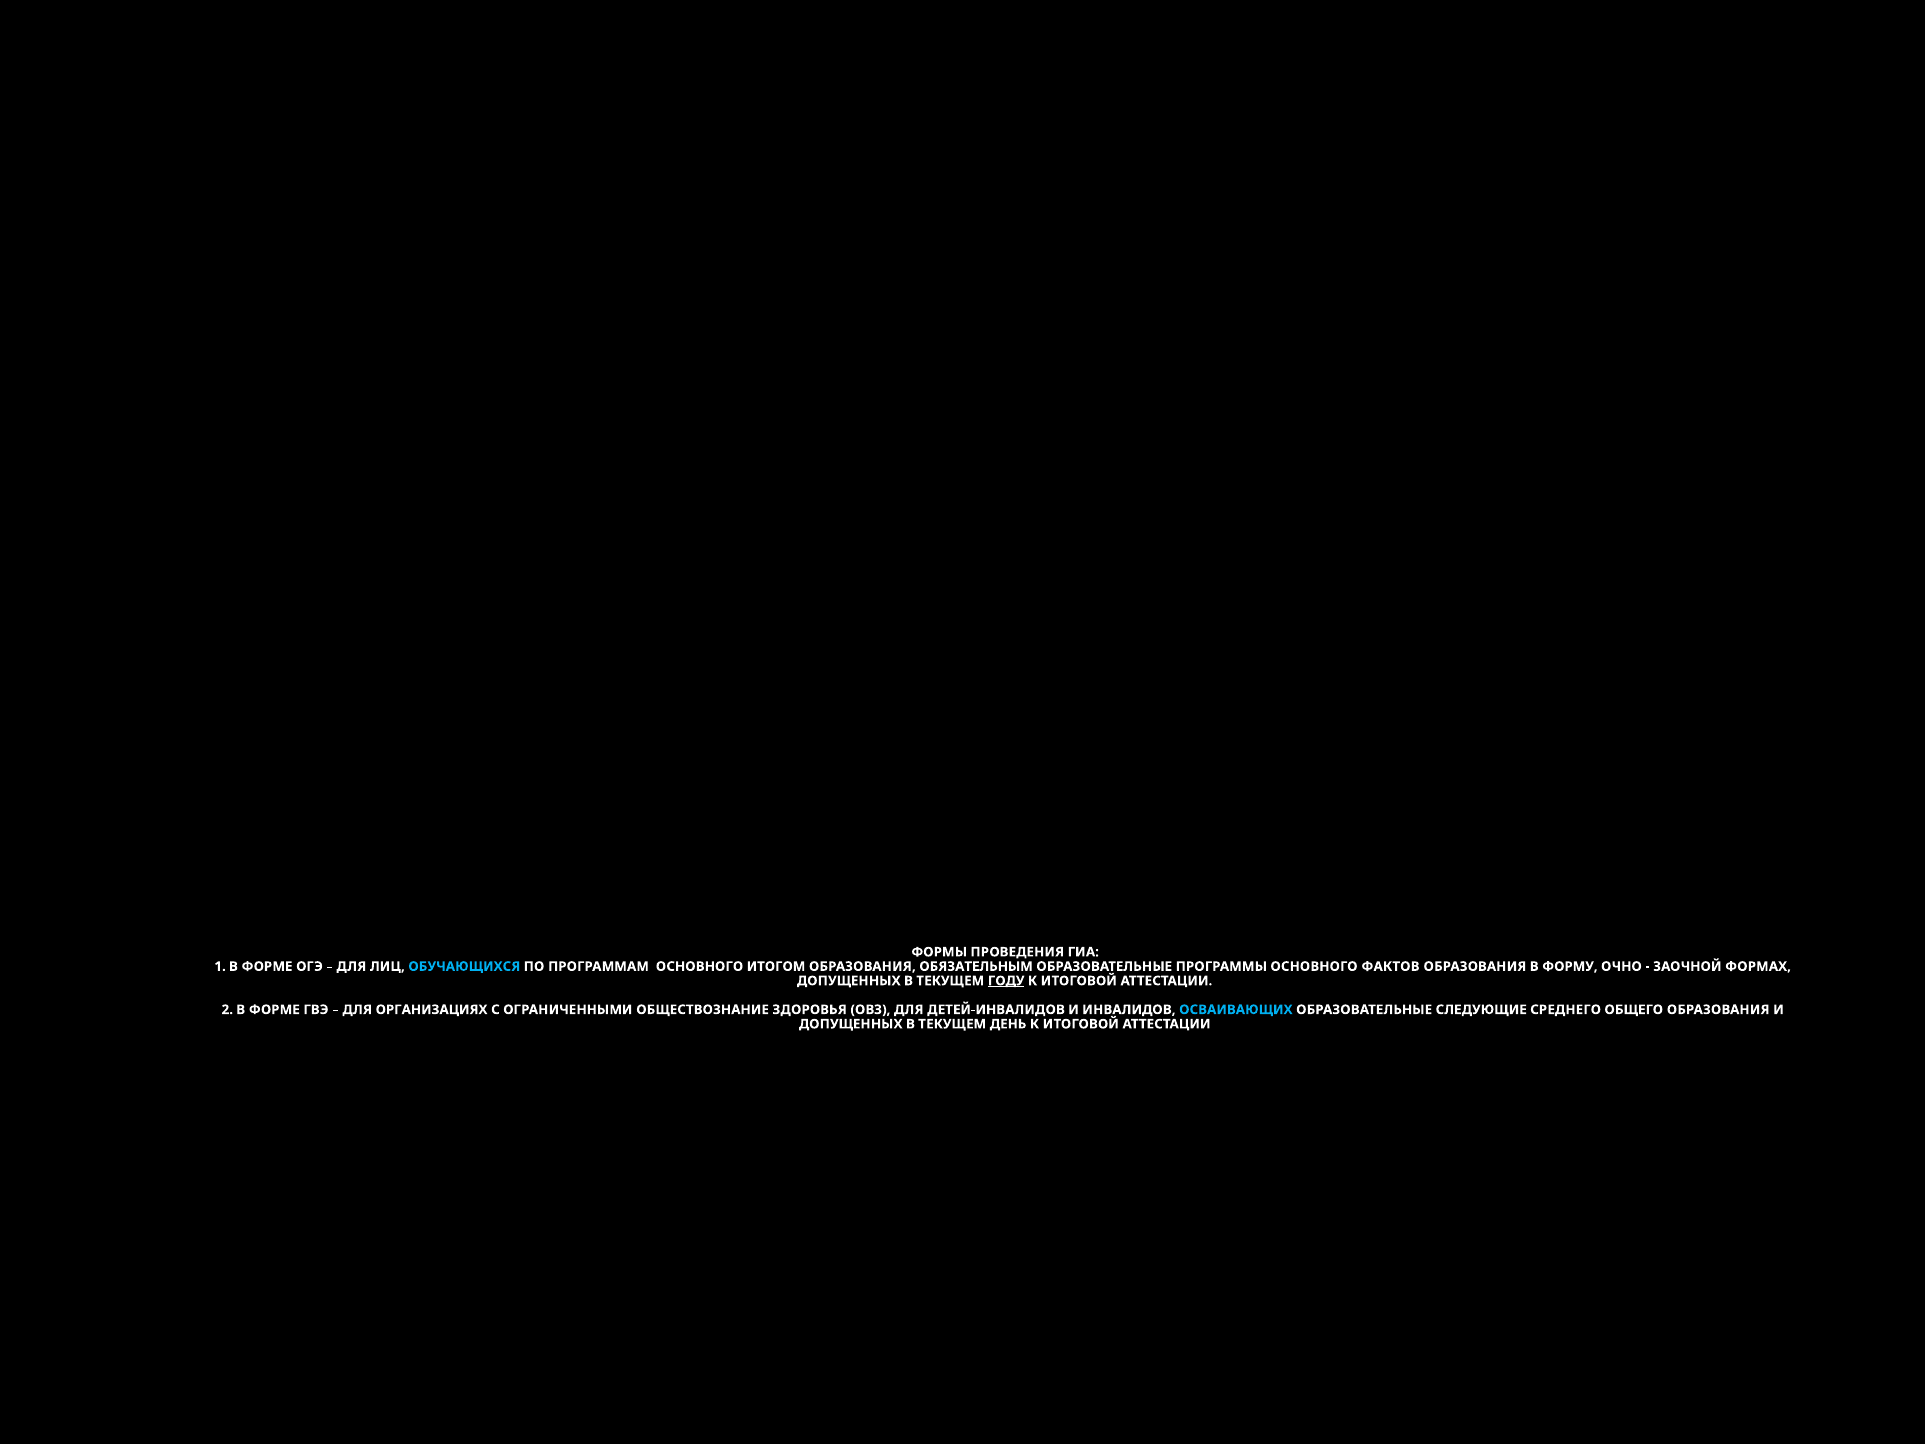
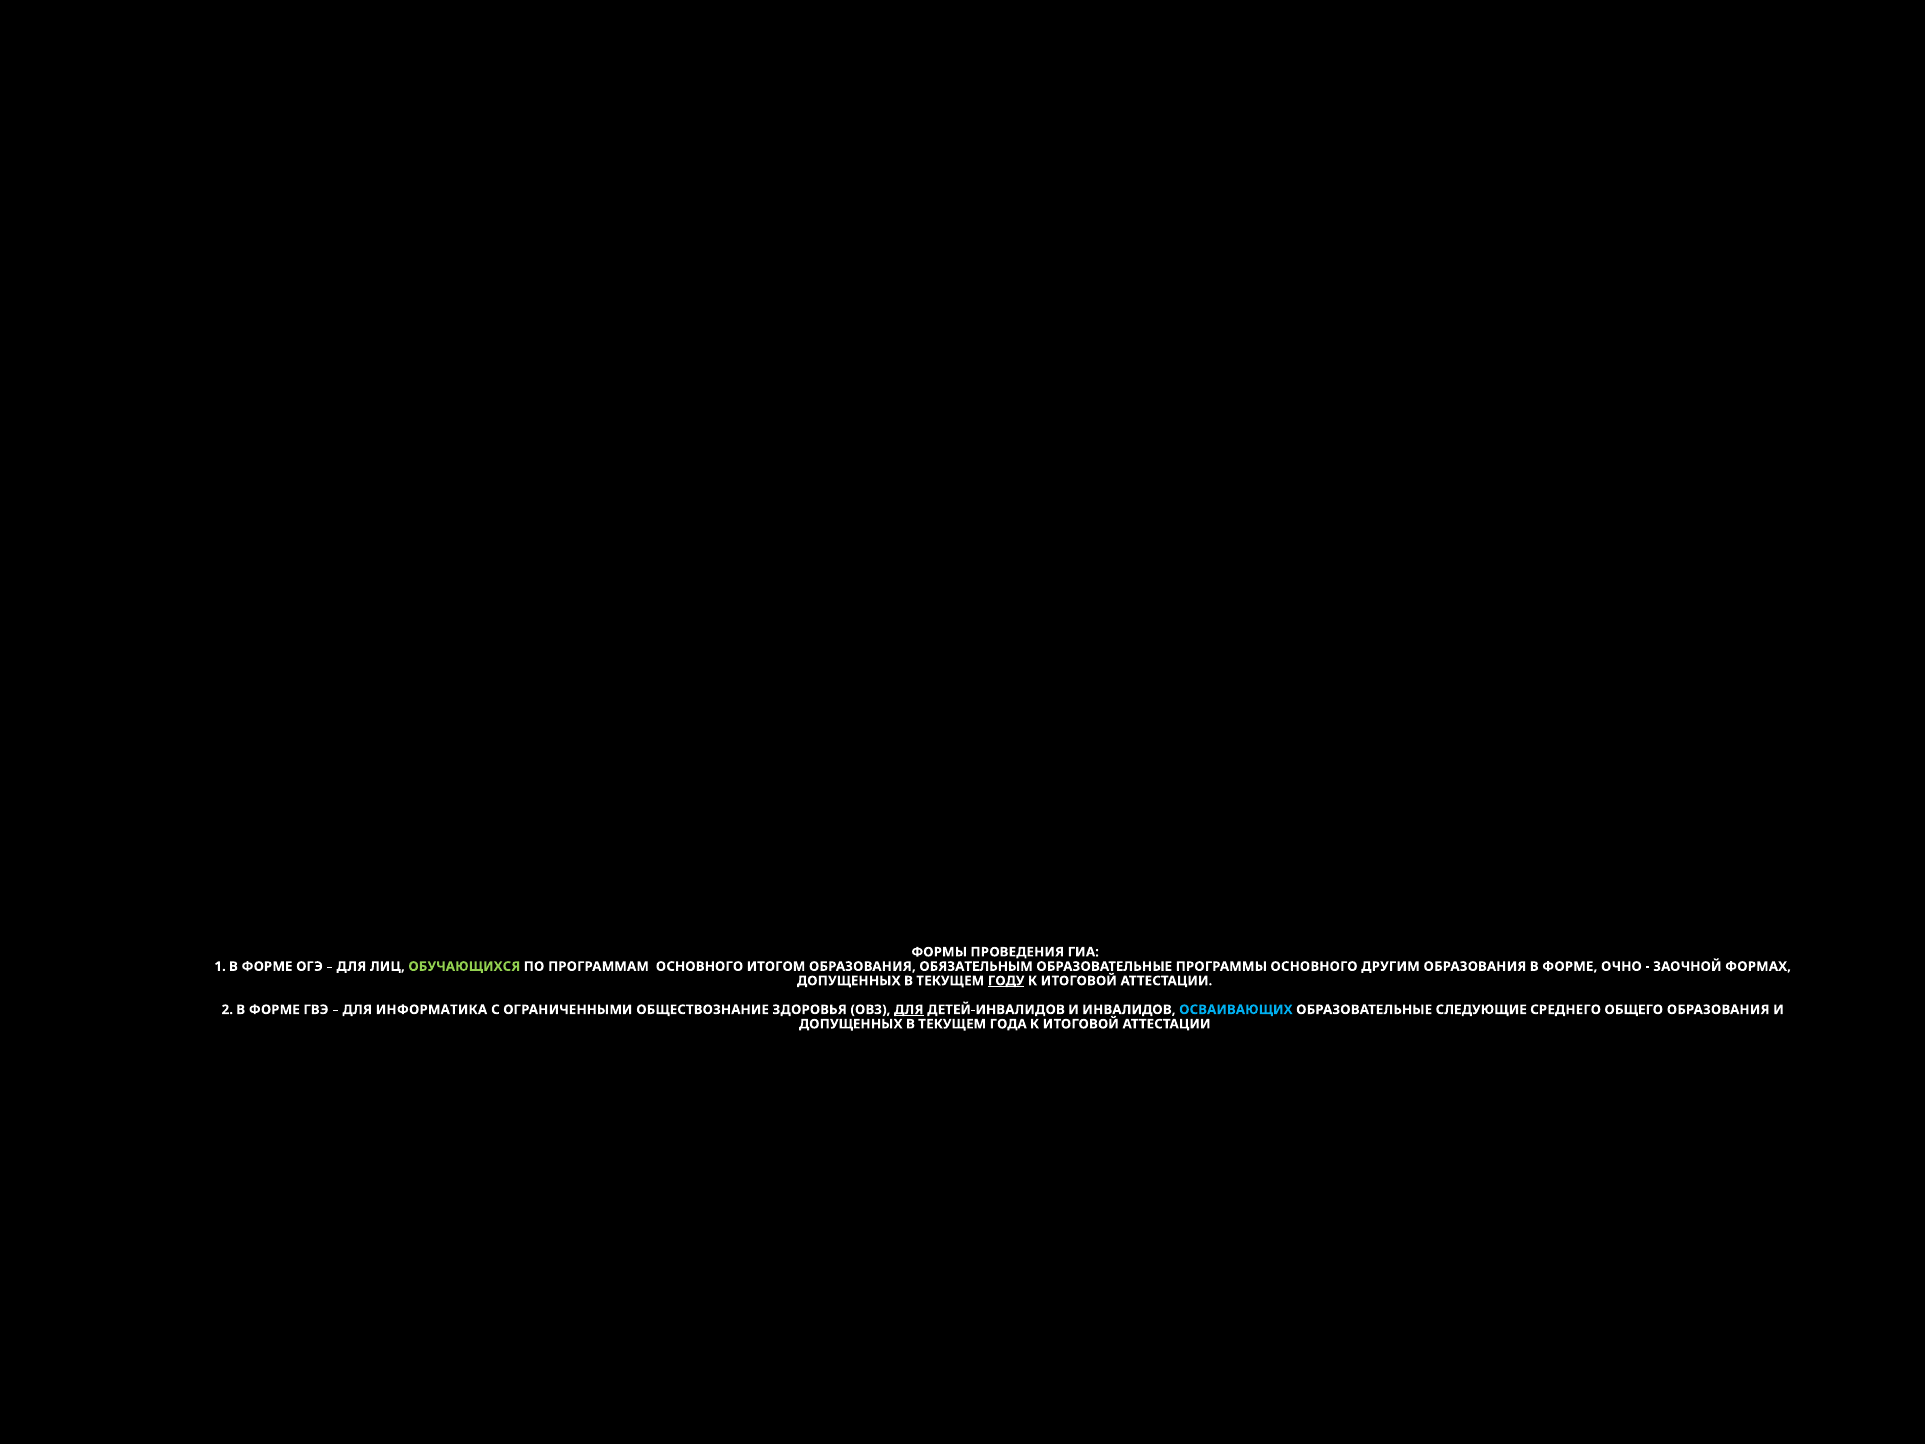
ОБУЧАЮЩИХСЯ colour: light blue -> light green (464, 966)
ФАКТОВ: ФАКТОВ -> ДРУГИМ (1390, 966)
ОБРАЗОВАНИЯ В ФОРМУ: ФОРМУ -> ФОРМЕ (1570, 966)
ОРГАНИЗАЦИЯХ: ОРГАНИЗАЦИЯХ -> ИНФОРМАТИКА (431, 1009)
ДЛЯ underline: none -> present (909, 1009)
ДЕНЬ: ДЕНЬ -> ГОДА (1008, 1024)
